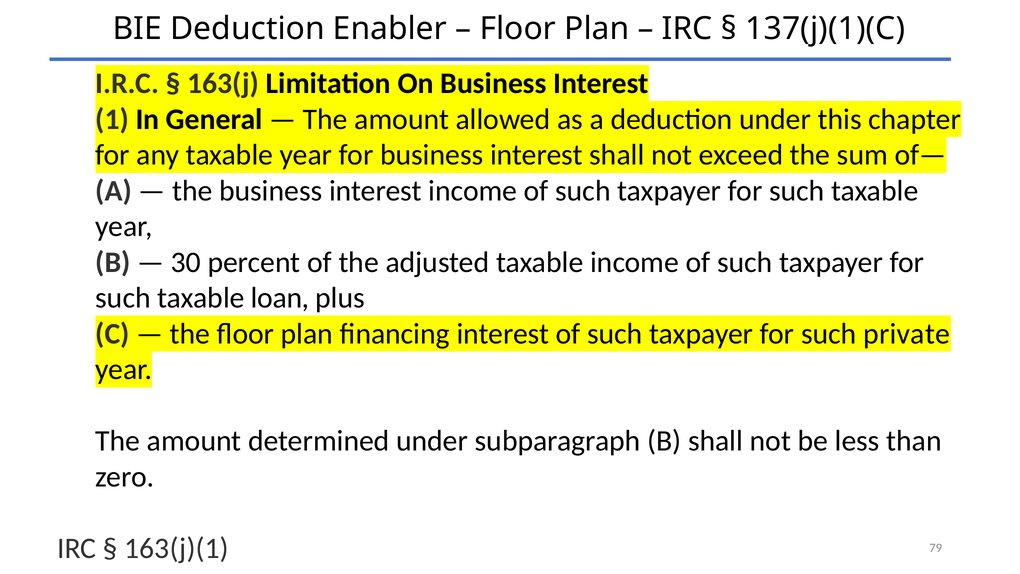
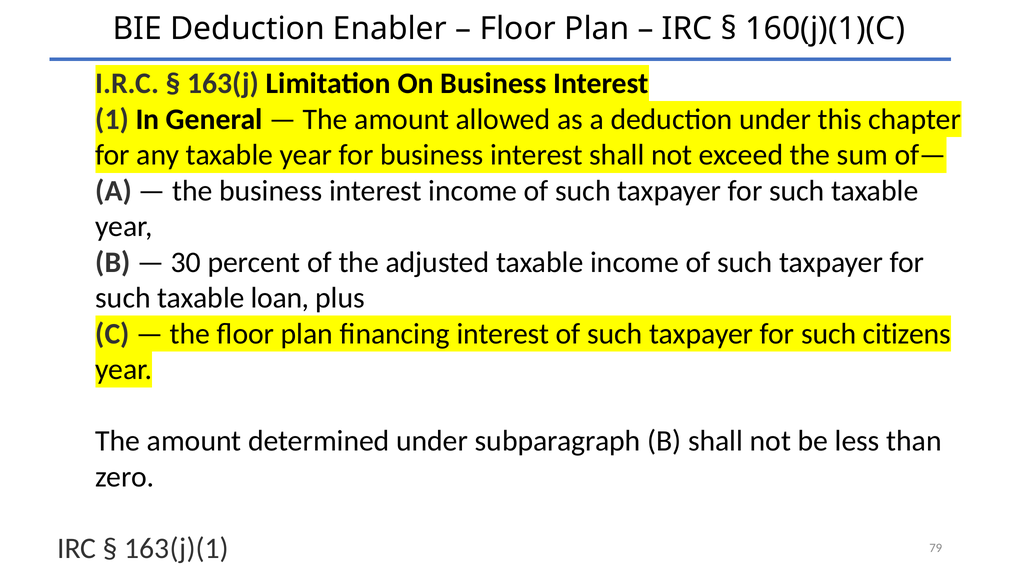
137(j)(1)(C: 137(j)(1)(C -> 160(j)(1)(C (825, 29)
private: private -> citizens (907, 334)
